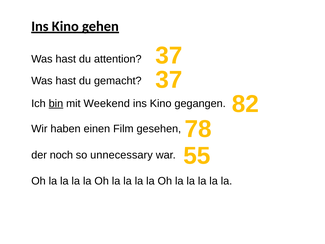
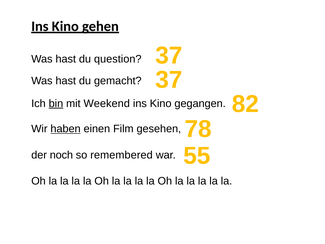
attention: attention -> question (118, 59)
haben underline: none -> present (66, 129)
unnecessary: unnecessary -> remembered (121, 155)
